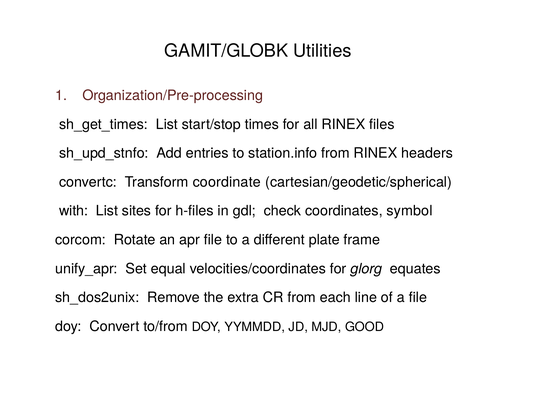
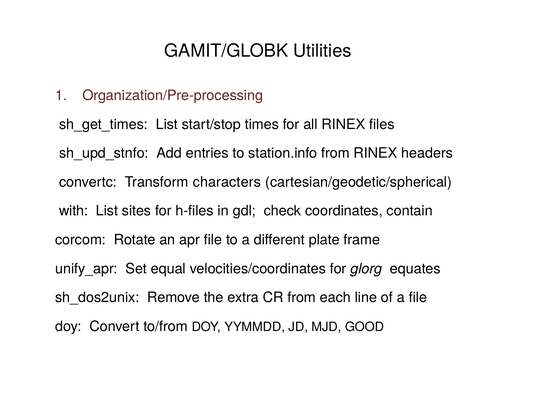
coordinate: coordinate -> characters (227, 182)
symbol: symbol -> contain (410, 211)
